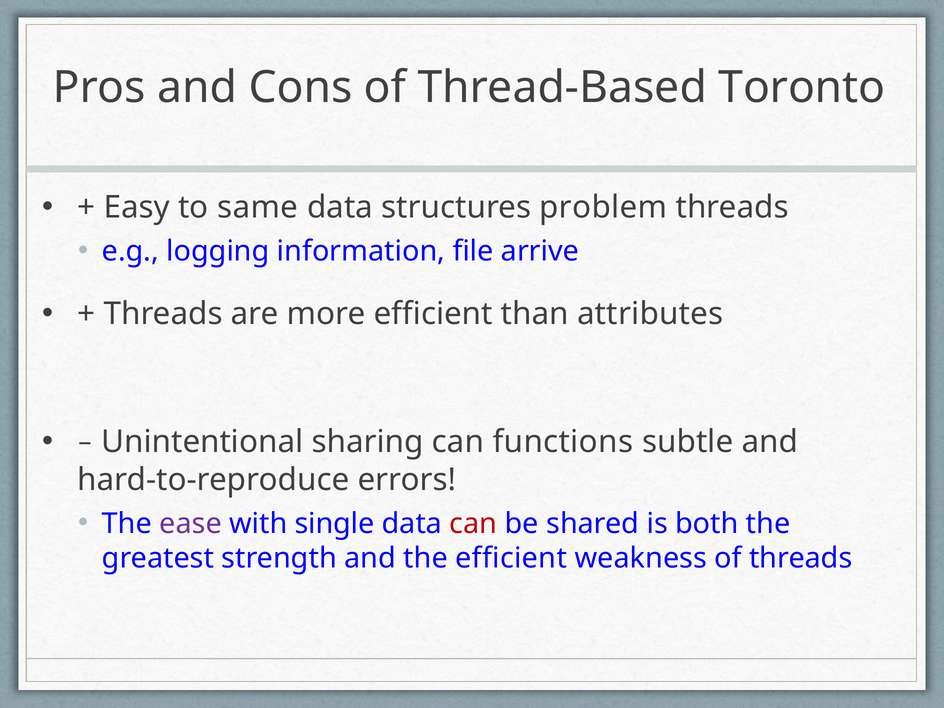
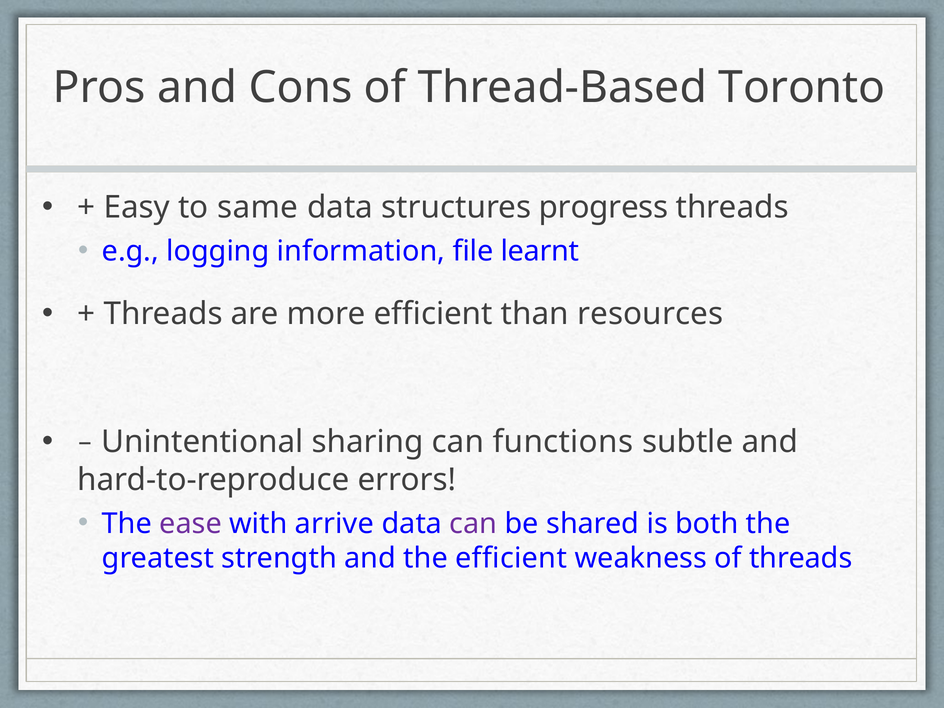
problem: problem -> progress (604, 207)
arrive: arrive -> learnt (540, 251)
attributes: attributes -> resources (650, 314)
single: single -> arrive (334, 524)
can colour: red -> purple (473, 524)
